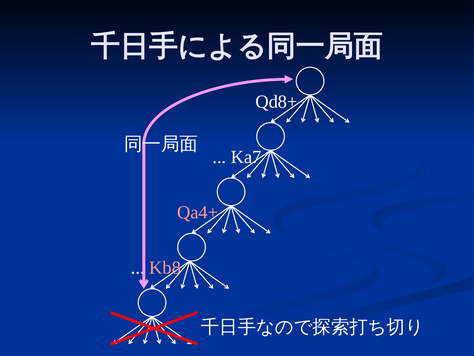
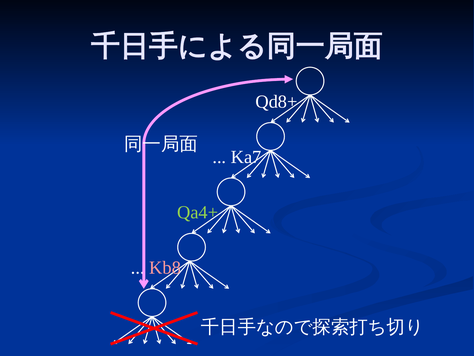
Qa4+ colour: pink -> light green (198, 212)
